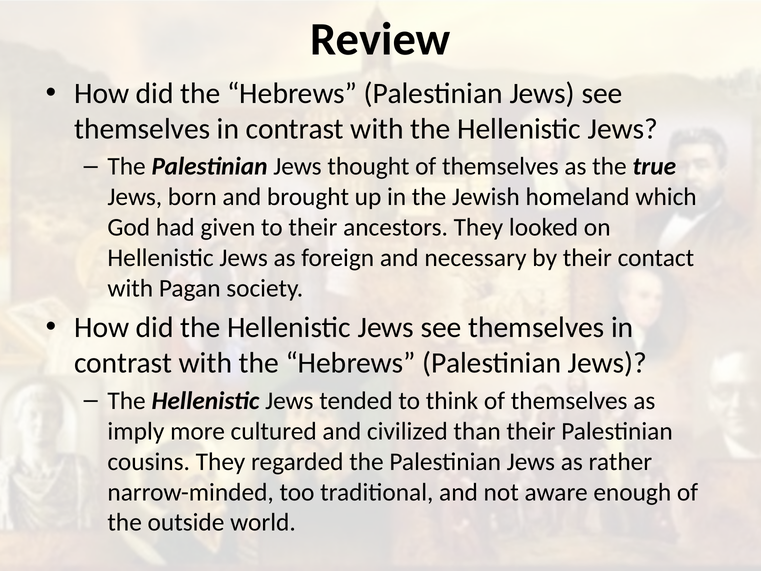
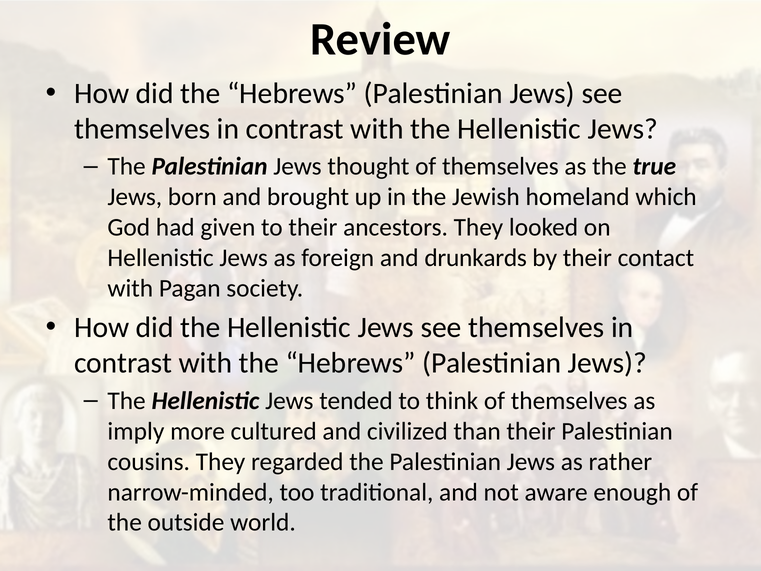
necessary: necessary -> drunkards (476, 258)
